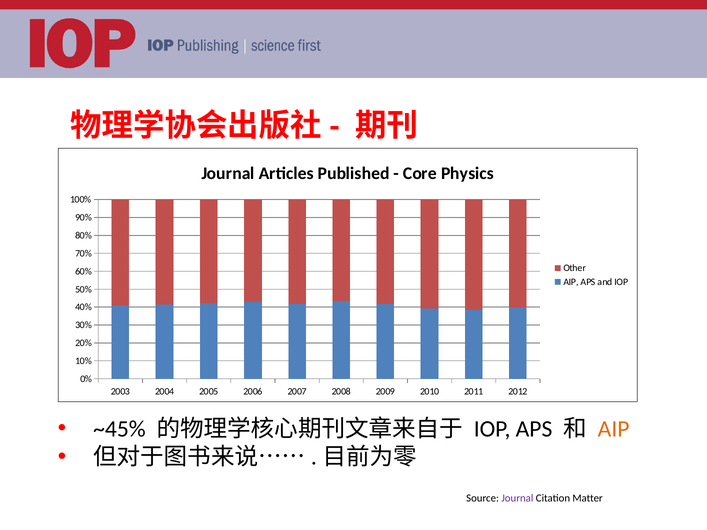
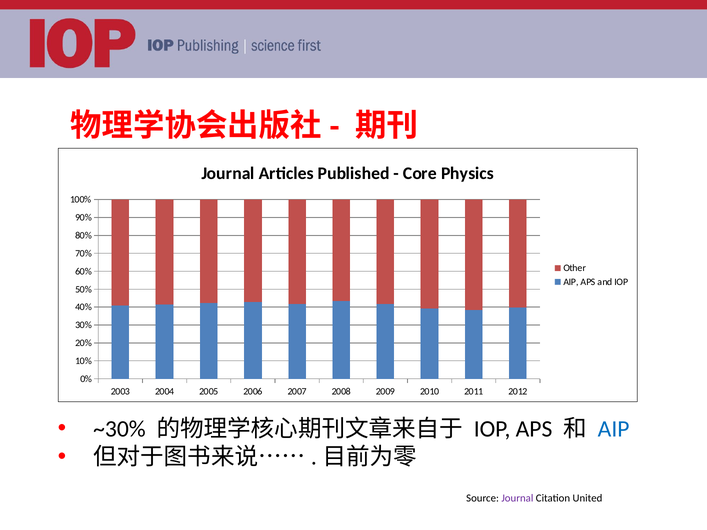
~45%: ~45% -> ~30% (119, 429)
AIP colour: orange -> blue (614, 429)
Matter: Matter -> United (588, 499)
